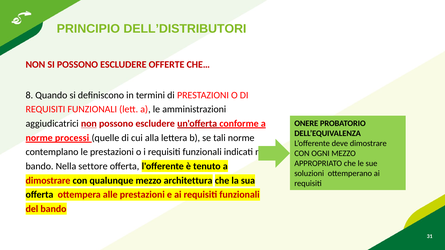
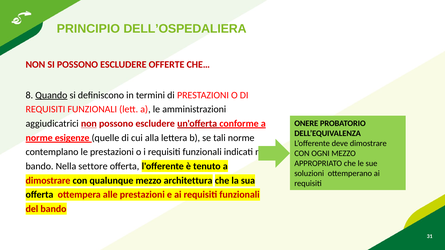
DELL’DISTRIBUTORI: DELL’DISTRIBUTORI -> DELL’OSPEDALIERA (185, 29)
Quando underline: none -> present (51, 95)
processi: processi -> esigenze (72, 138)
